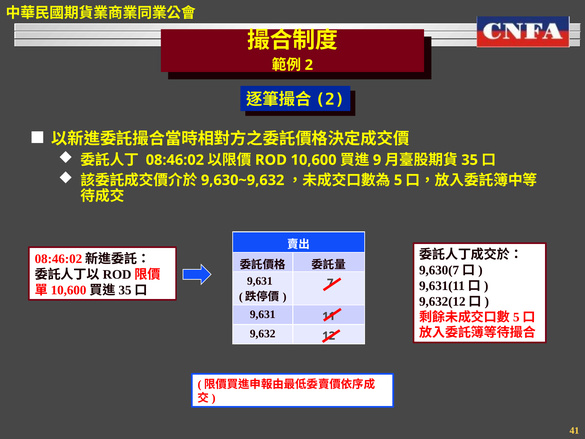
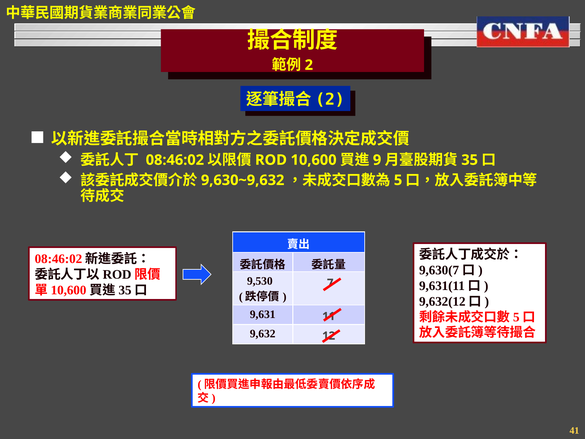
9,631: 9,631 -> 9,530 (260, 281)
